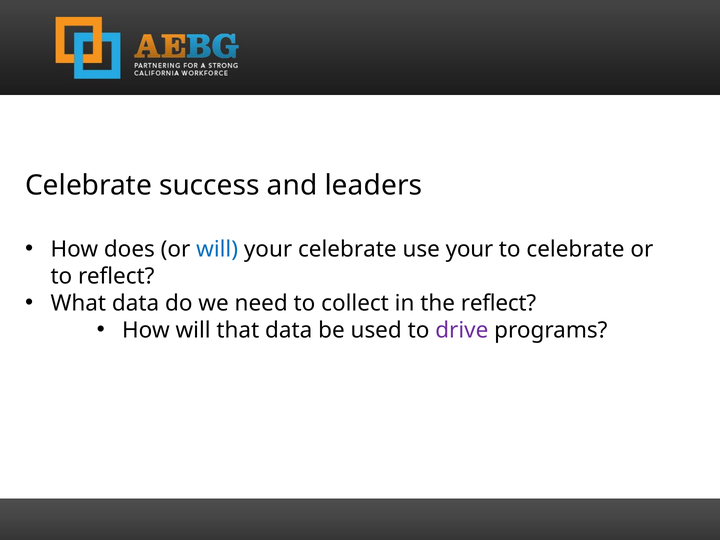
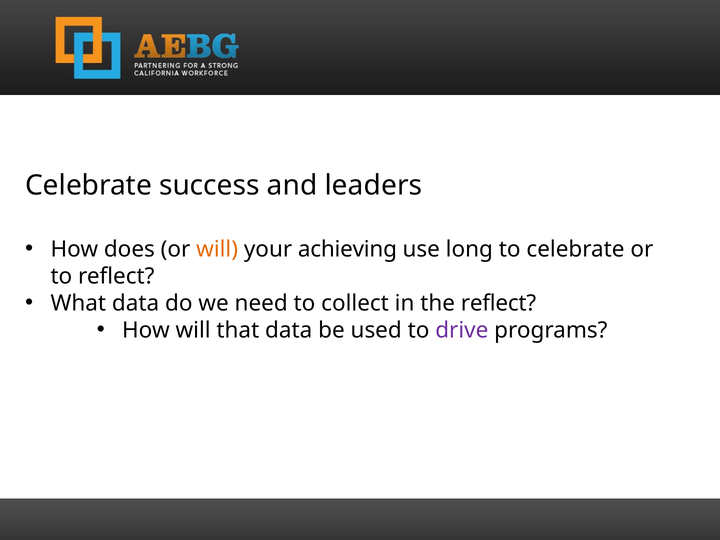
will colour: blue -> orange (217, 249)
your celebrate: celebrate -> achieving (347, 249)
use your: your -> long (469, 249)
